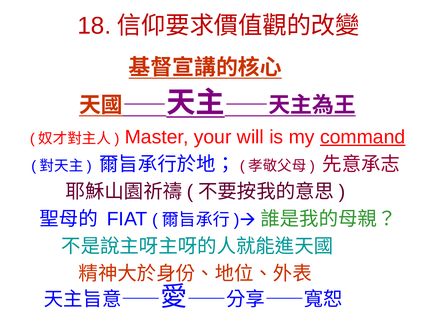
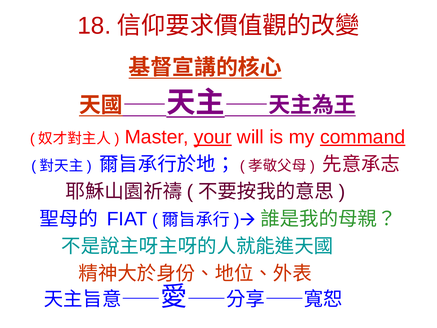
your underline: none -> present (213, 137)
